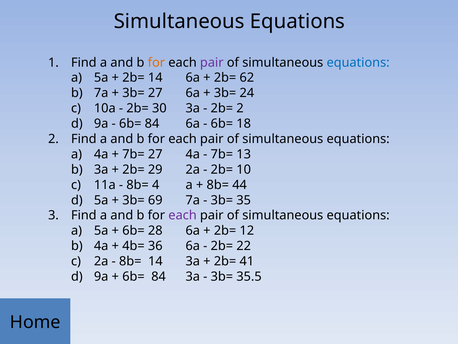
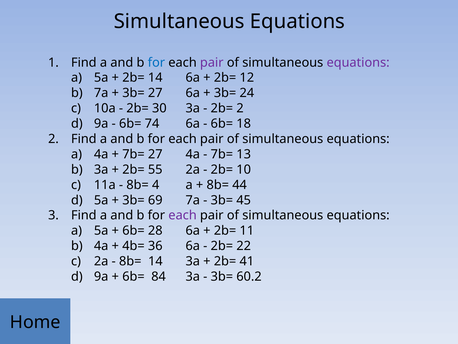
for colour: orange -> blue (156, 62)
equations colour: blue -> purple (358, 62)
62: 62 -> 12 (247, 78)
84: 84 -> 74 (152, 123)
29: 29 -> 55 (155, 169)
35: 35 -> 45 (244, 200)
12: 12 -> 11 (247, 230)
35.5: 35.5 -> 60.2 (249, 276)
